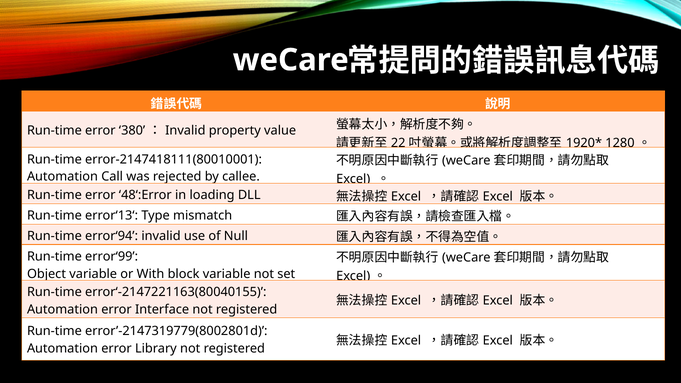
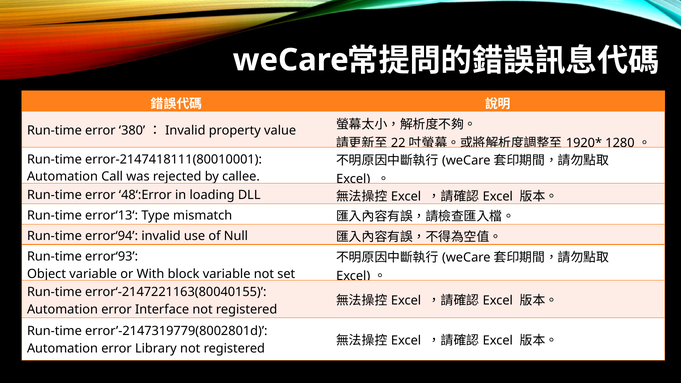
error‘99: error‘99 -> error‘93 (112, 257)
